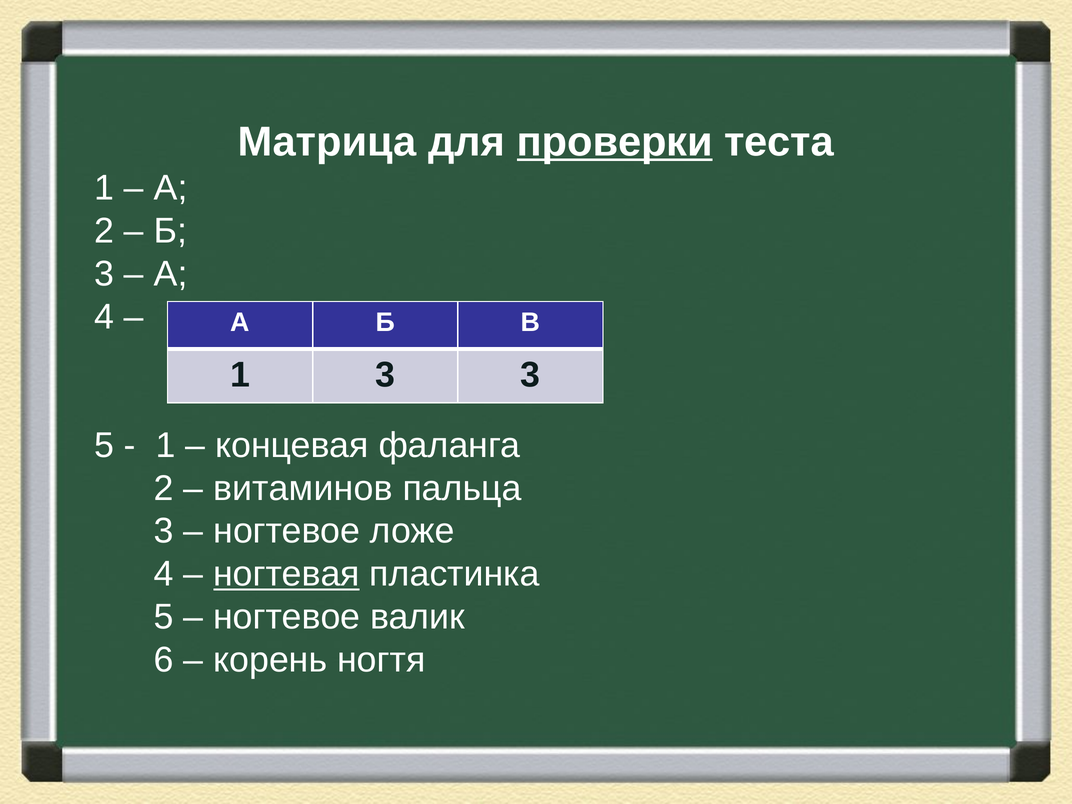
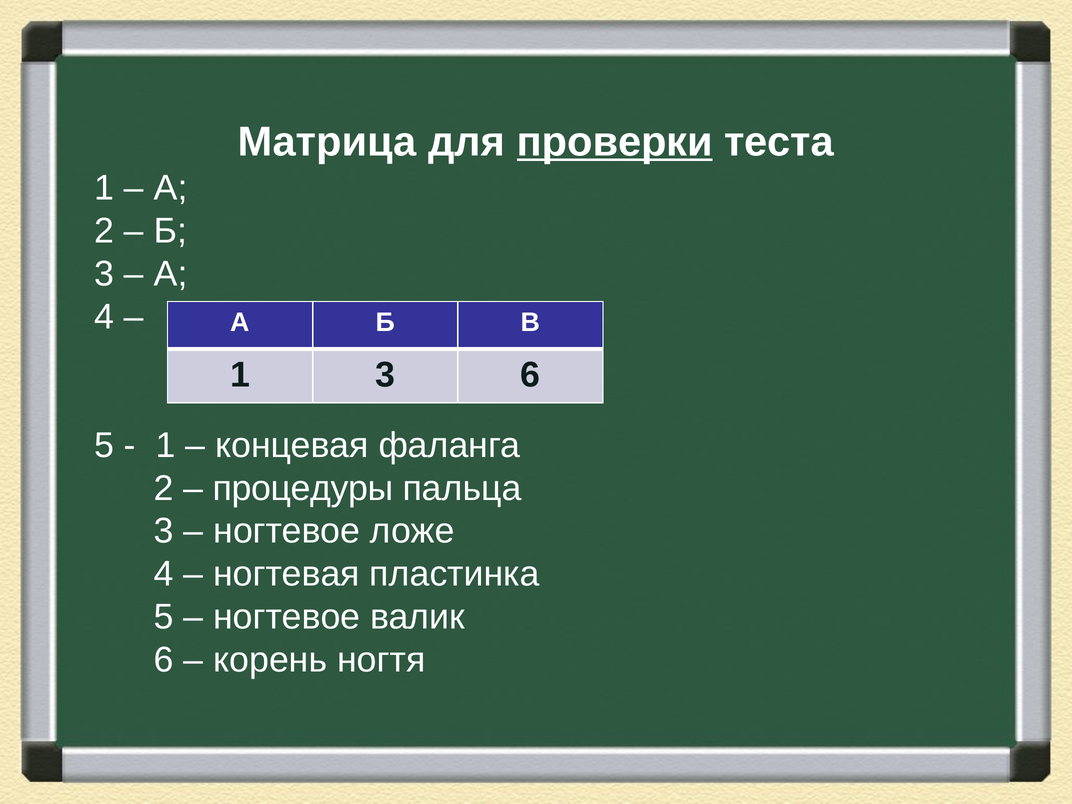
3 3: 3 -> 6 (530, 375)
витаминов: витаминов -> процедуры (303, 488)
ногтевая underline: present -> none (286, 574)
